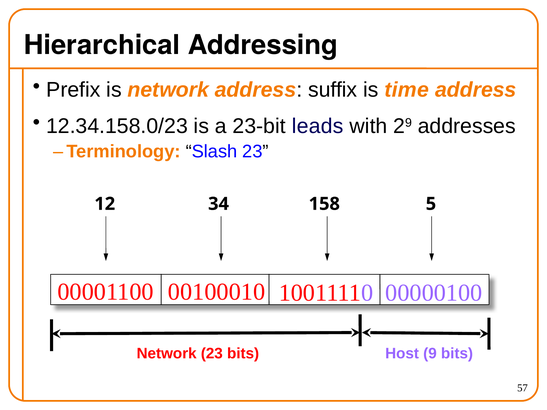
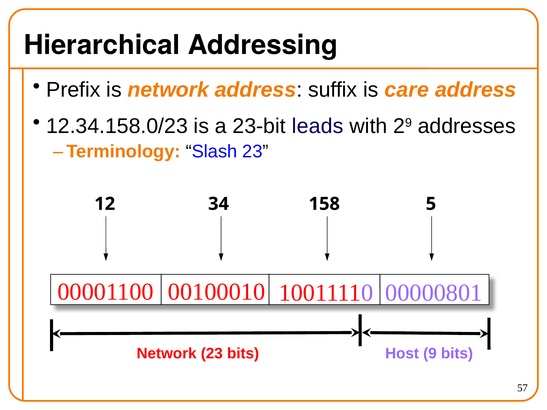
time: time -> care (407, 90)
00000100: 00000100 -> 00000801 (434, 293)
